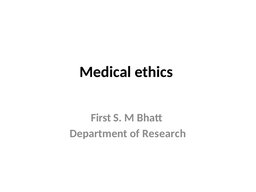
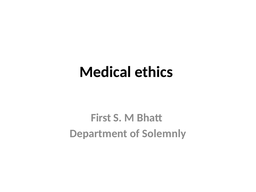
Research: Research -> Solemnly (164, 134)
